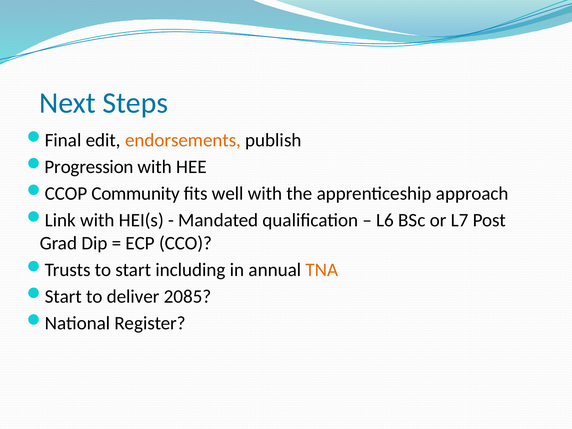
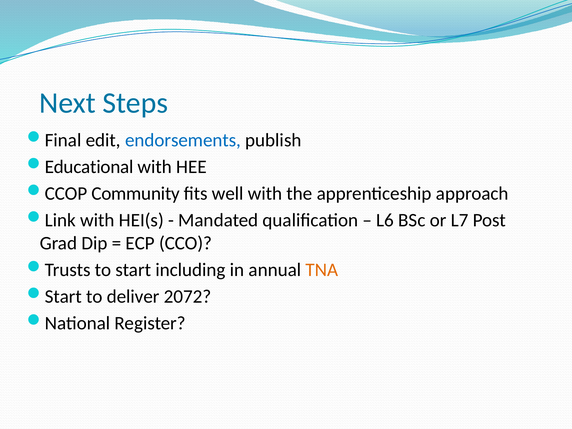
endorsements colour: orange -> blue (183, 140)
Progression: Progression -> Educational (89, 167)
2085: 2085 -> 2072 (188, 296)
